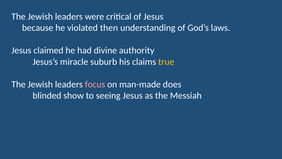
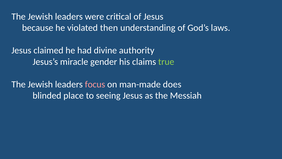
suburb: suburb -> gender (104, 62)
true colour: yellow -> light green (166, 62)
show: show -> place (74, 95)
